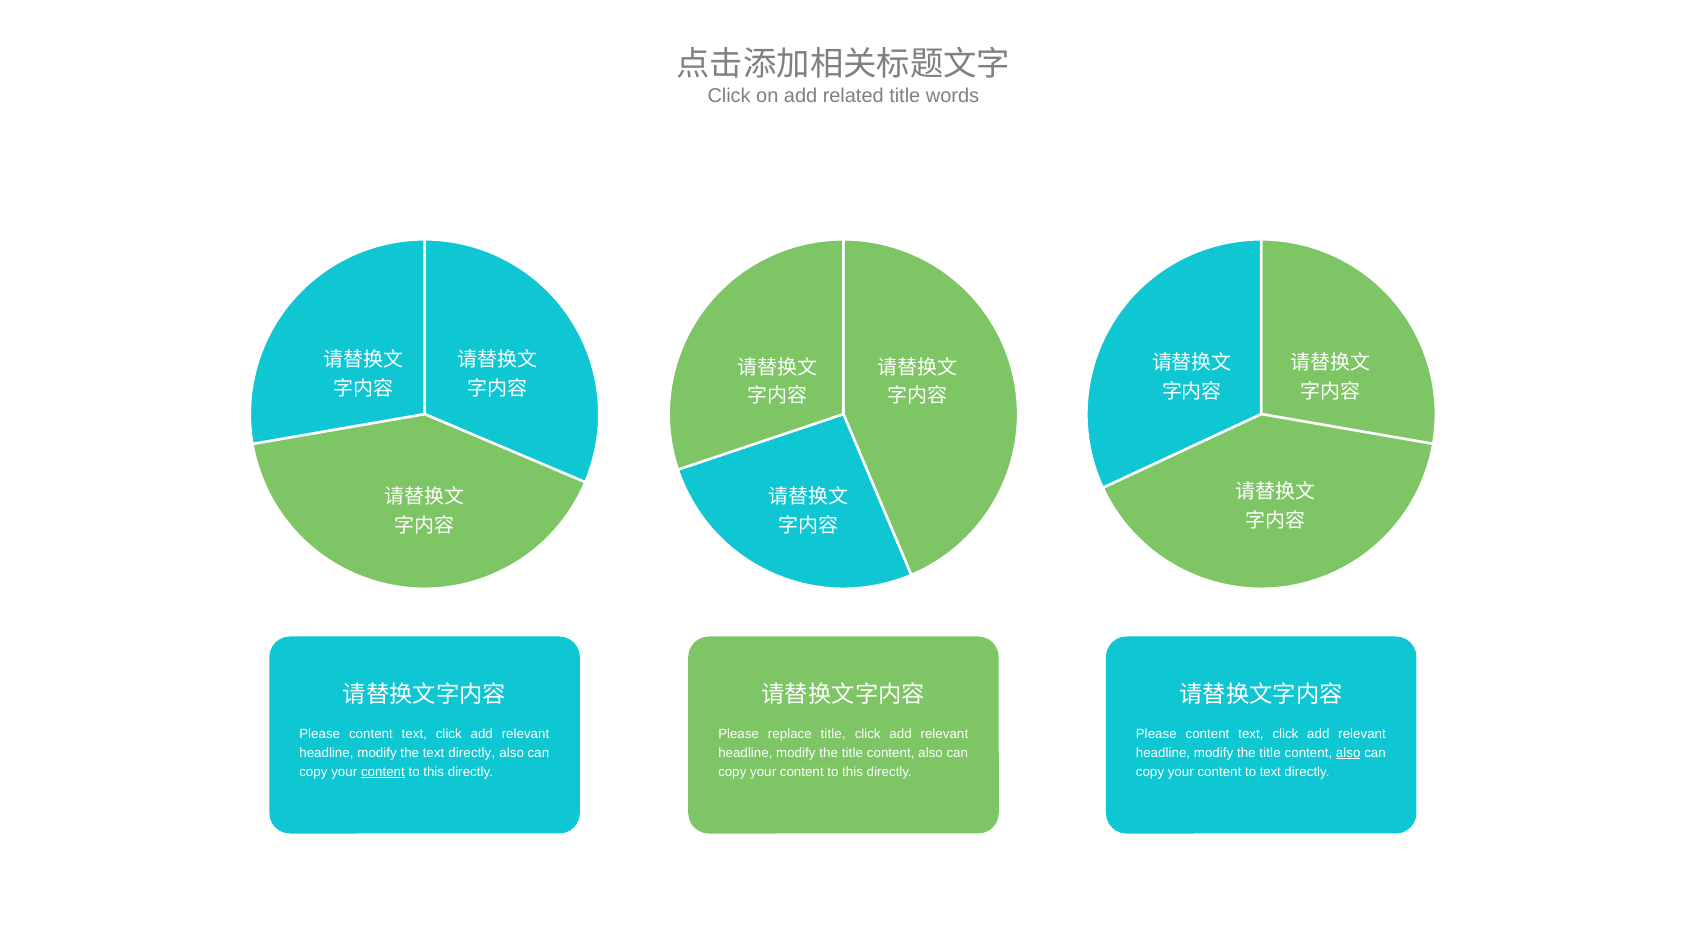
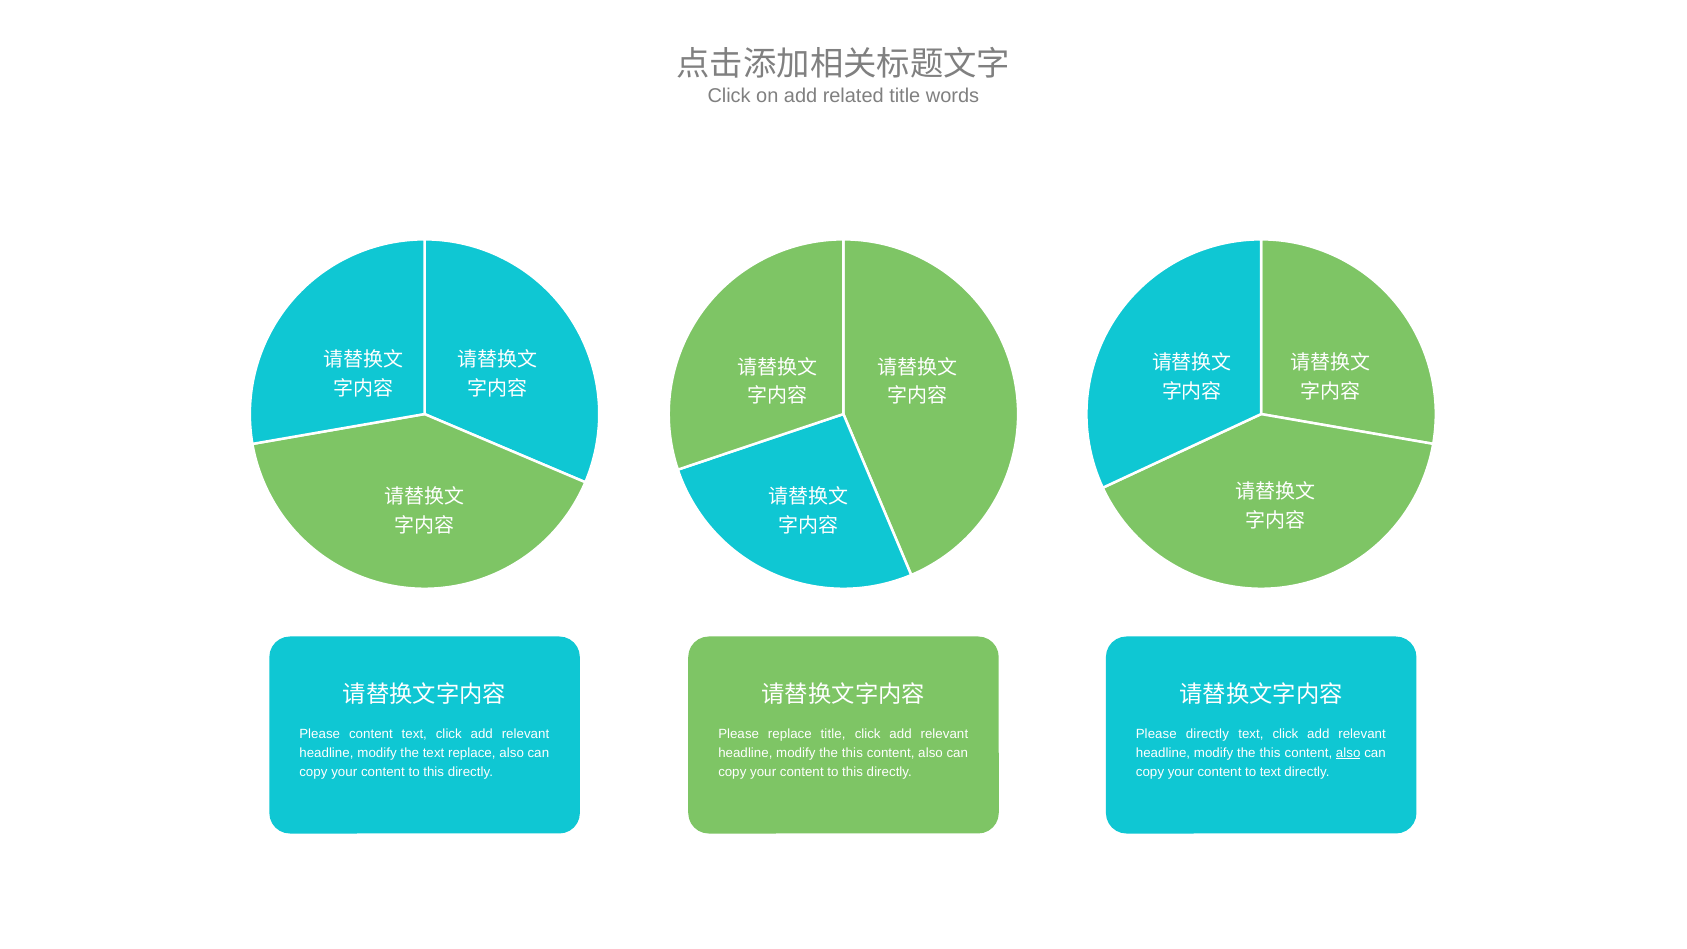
content: content -> directly (1207, 734)
the text directly: directly -> replace (472, 753)
title: title -> this (852, 753)
title: title -> this (1270, 753)
content underline: present -> none (383, 772)
